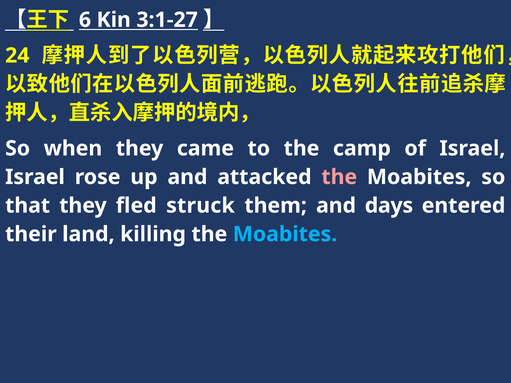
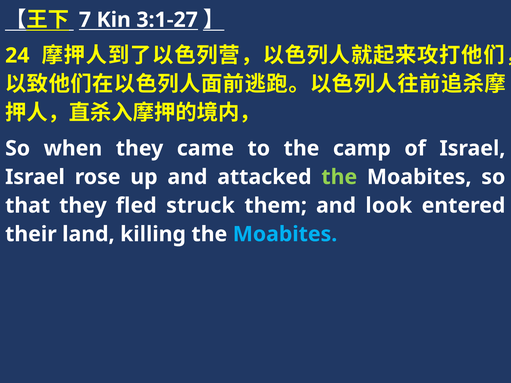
6: 6 -> 7 (85, 20)
the colour: pink -> light green (339, 177)
days: days -> look (389, 206)
